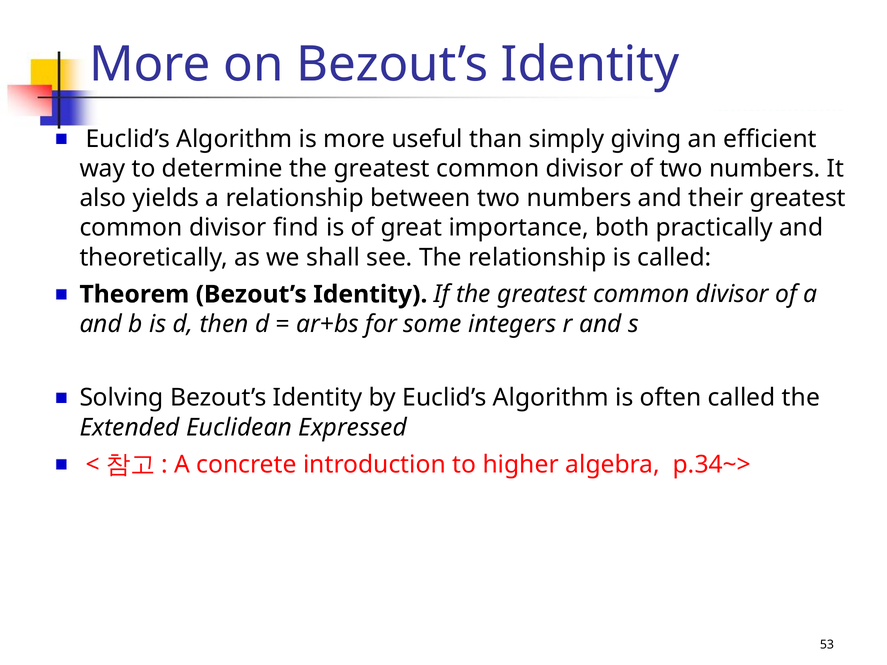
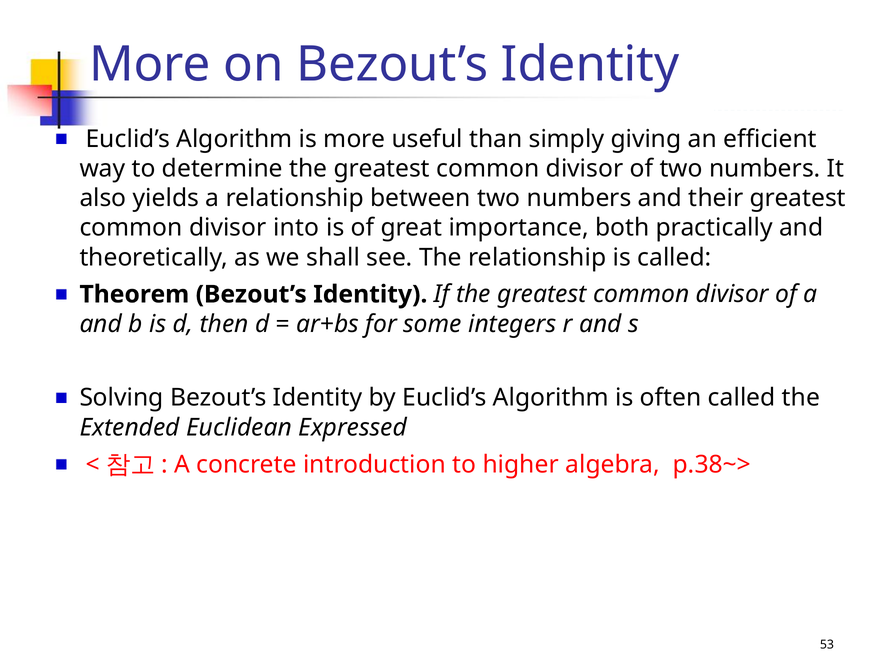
find: find -> into (296, 228)
p.34~>: p.34~> -> p.38~> (712, 465)
